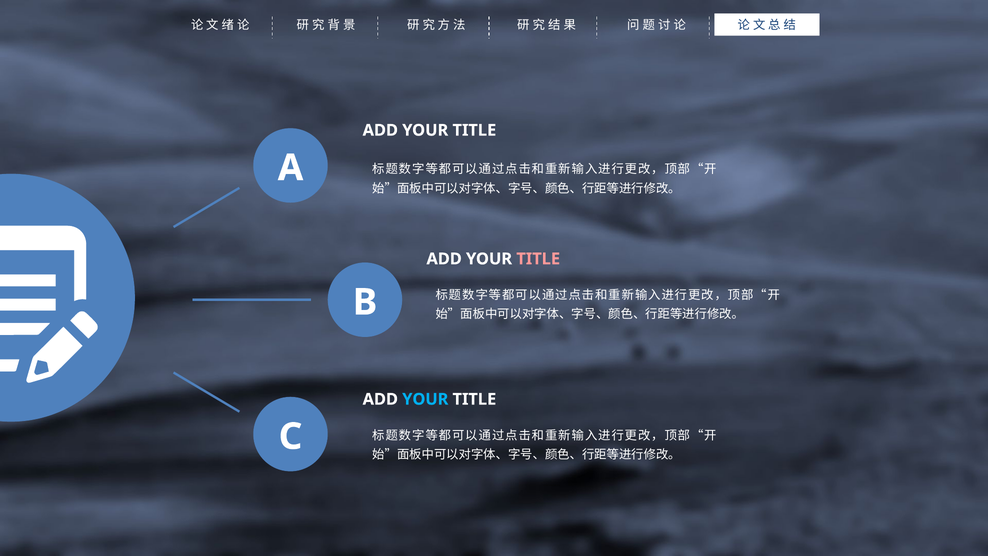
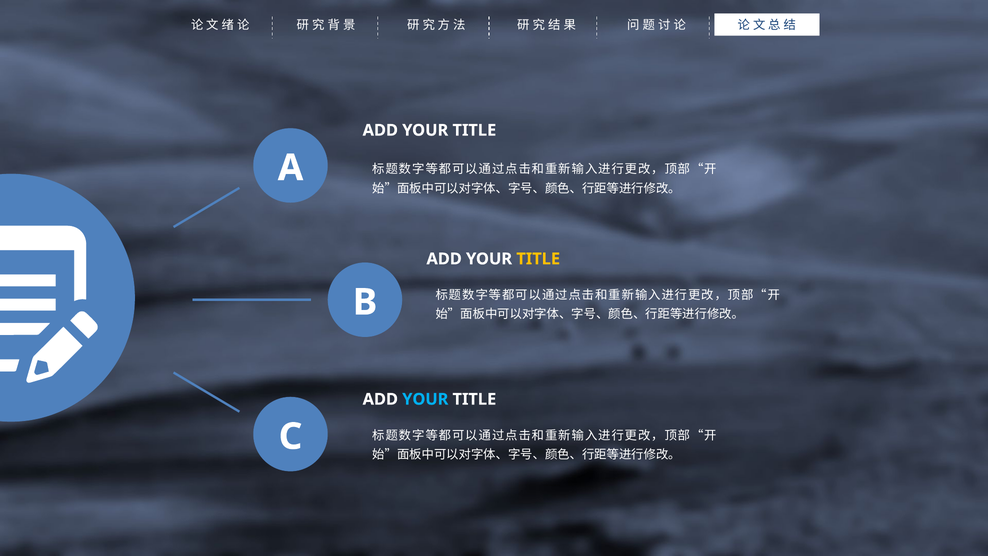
TITLE colour: pink -> yellow (538, 259)
